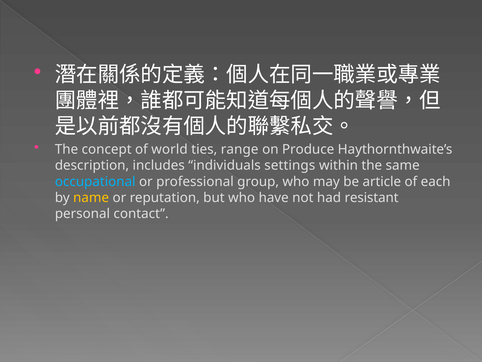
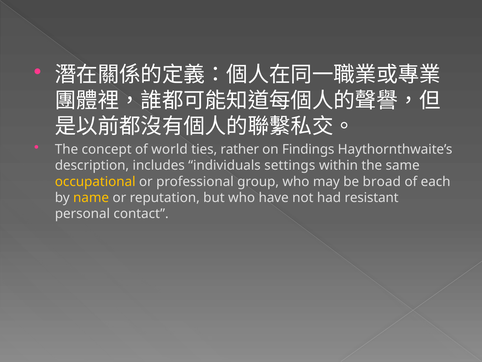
range: range -> rather (240, 149)
Produce: Produce -> Findings (308, 149)
occupational colour: light blue -> yellow (95, 181)
article: article -> broad (382, 181)
